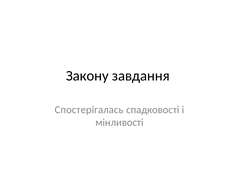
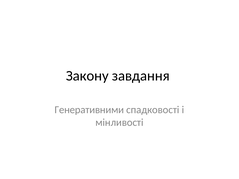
Спостерігалась: Спостерігалась -> Генеративними (89, 110)
